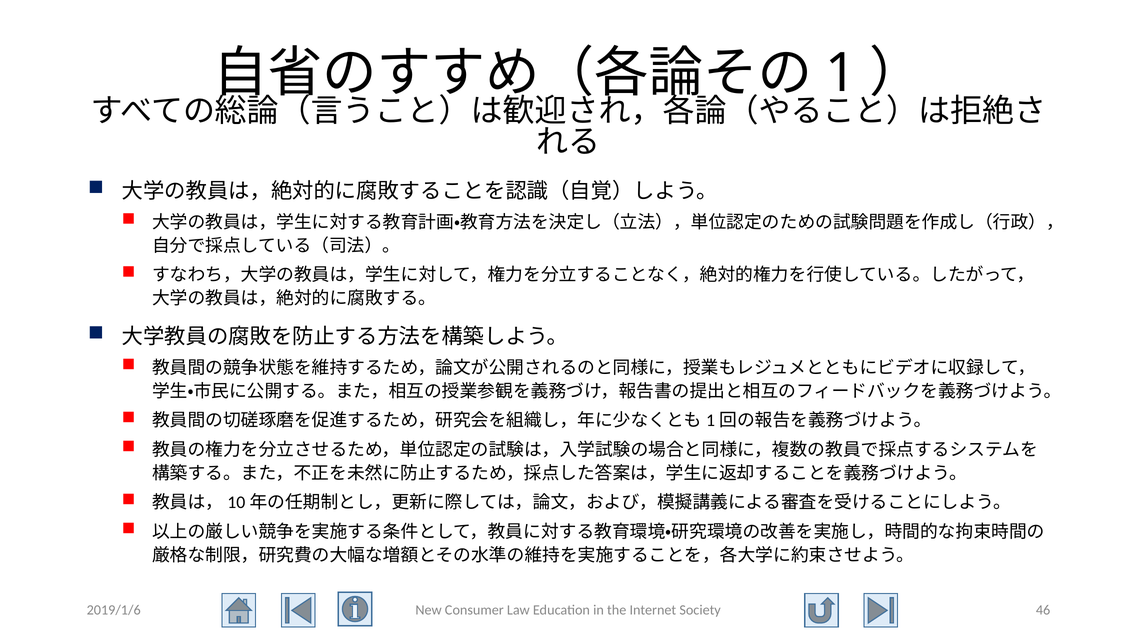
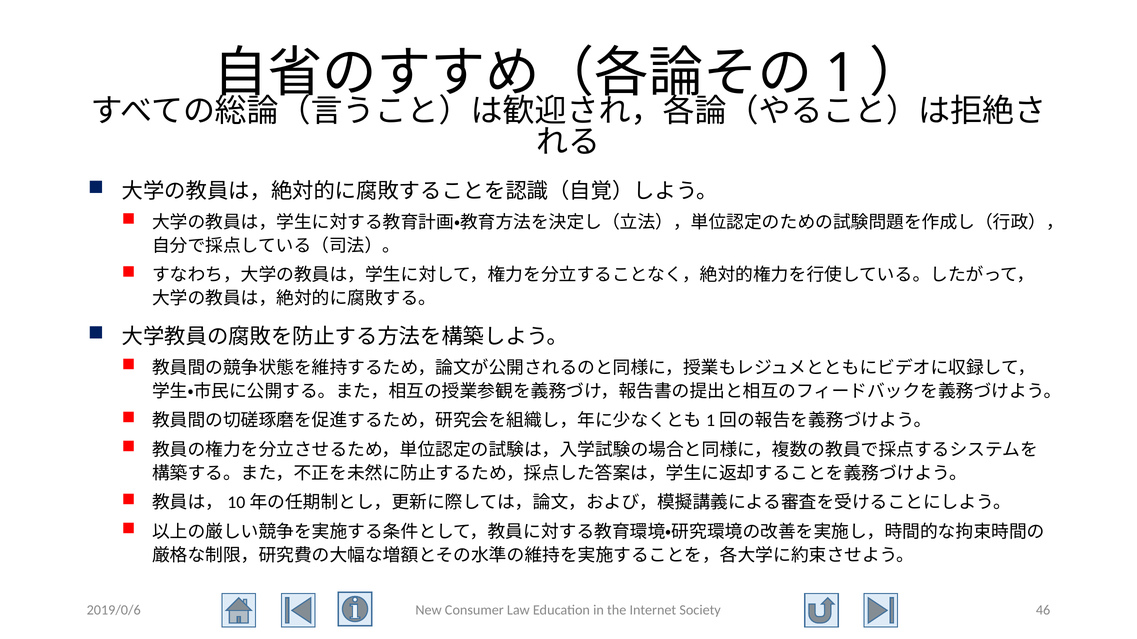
2019/1/6: 2019/1/6 -> 2019/0/6 (114, 611)
